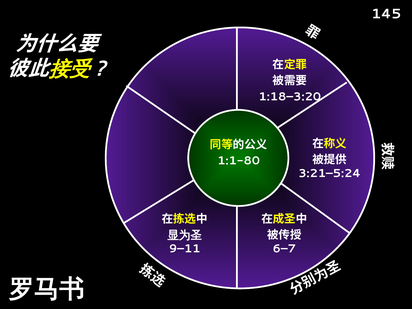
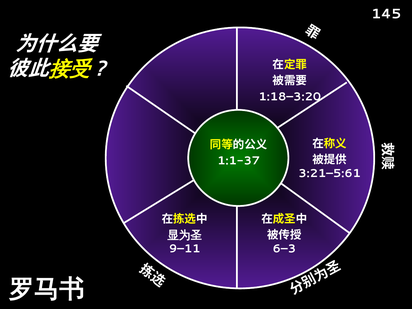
1:1-80: 1:1-80 -> 1:1-37 (239, 161)
3:21–5:24: 3:21–5:24 -> 3:21–5:61 (330, 173)
6–7: 6–7 -> 6–3 (284, 249)
